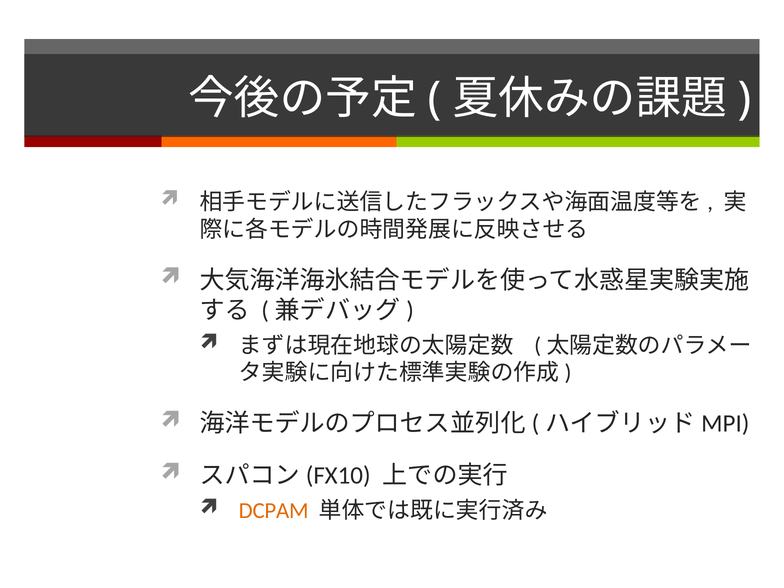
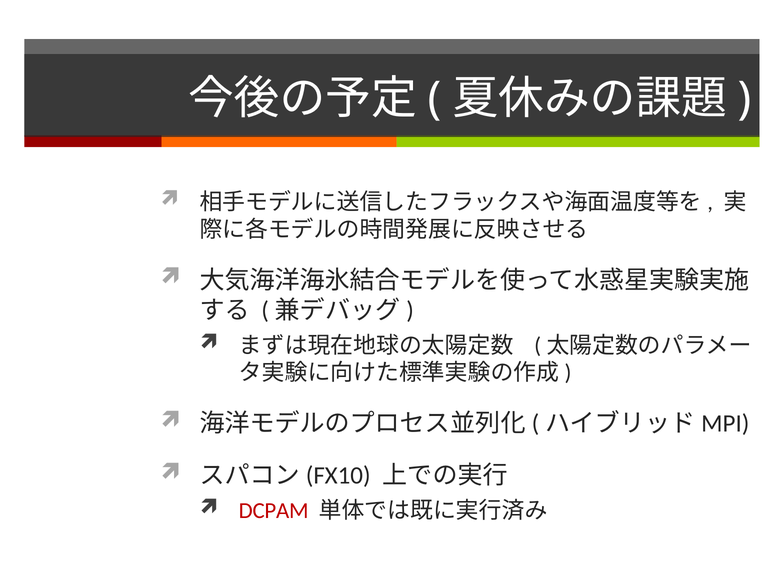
DCPAM colour: orange -> red (274, 511)
